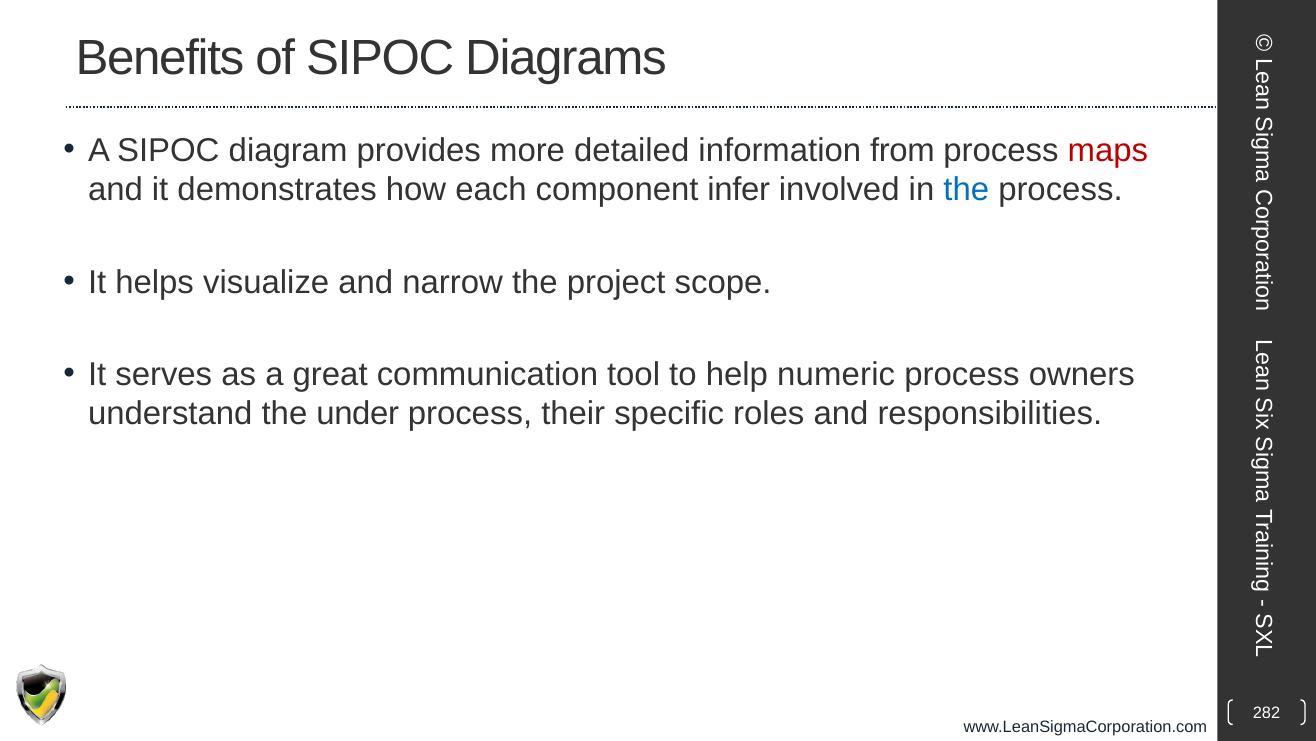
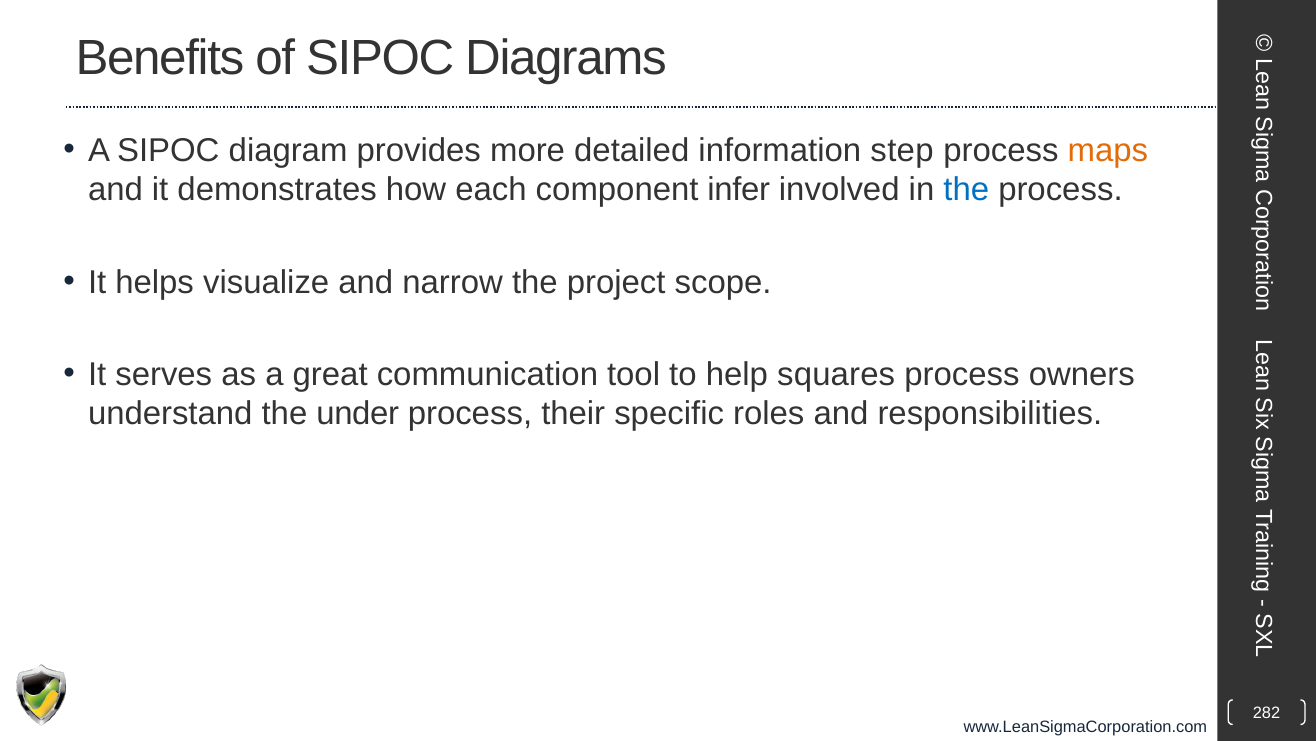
from: from -> step (902, 150)
maps colour: red -> orange (1108, 150)
numeric: numeric -> squares (836, 374)
